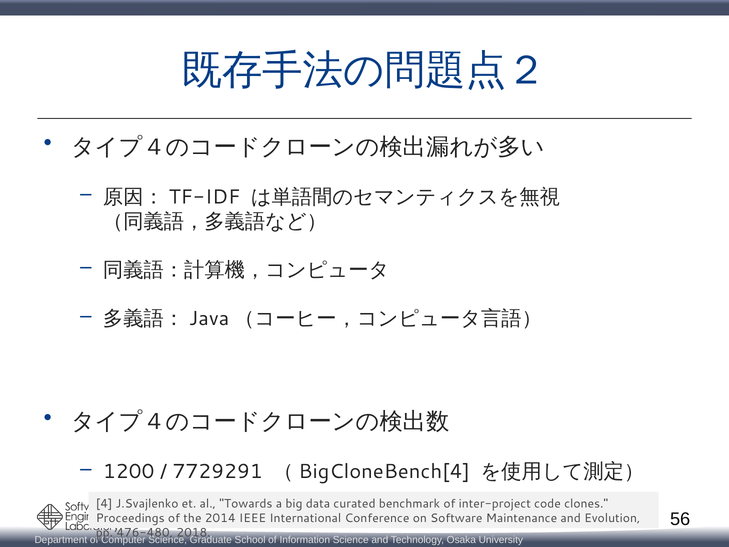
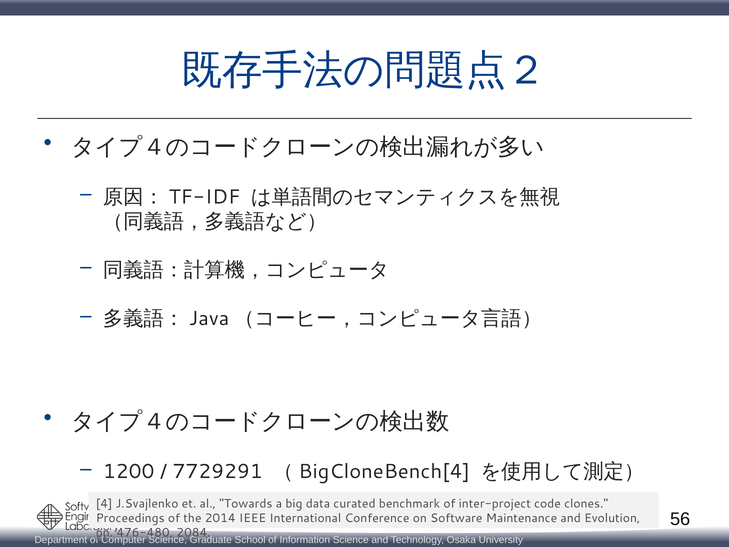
2018: 2018 -> 2084 (194, 532)
